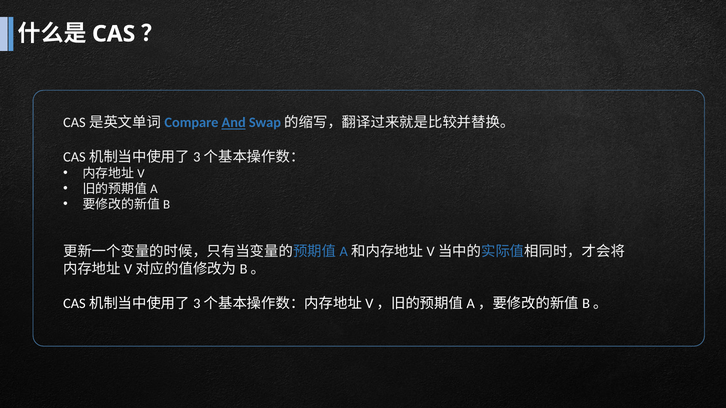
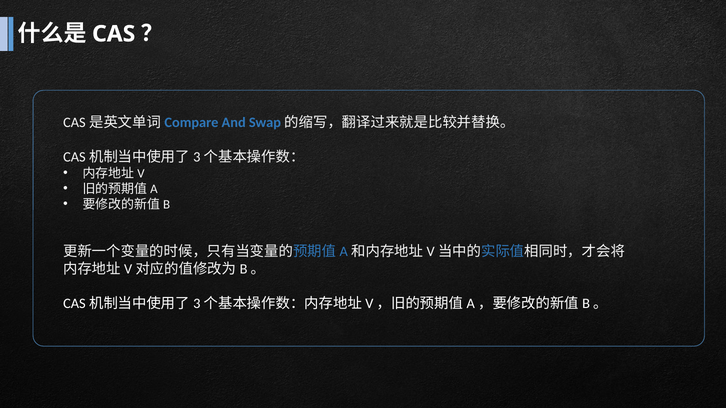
And underline: present -> none (234, 123)
